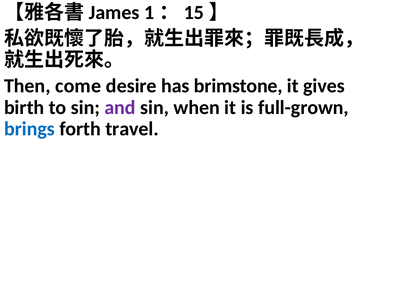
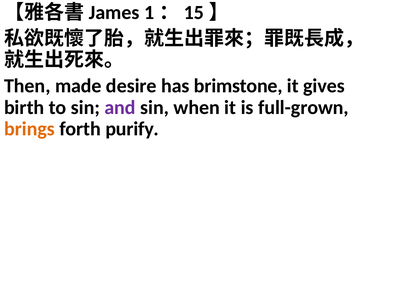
come: come -> made (78, 86)
brings colour: blue -> orange (29, 129)
travel: travel -> purify (132, 129)
